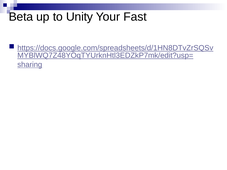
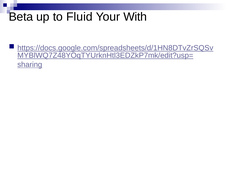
Unity: Unity -> Fluid (79, 17)
Fast: Fast -> With (135, 17)
